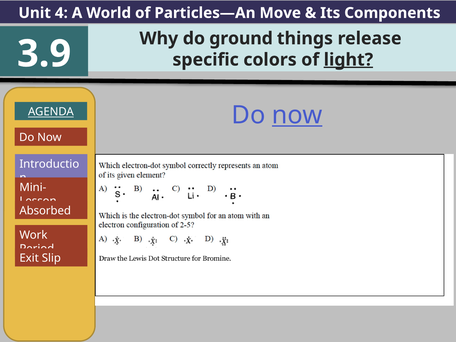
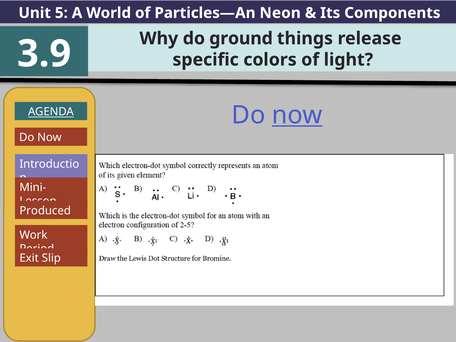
4: 4 -> 5 (61, 13)
Move: Move -> Neon (280, 13)
light underline: present -> none (348, 60)
Absorbed: Absorbed -> Produced (45, 211)
